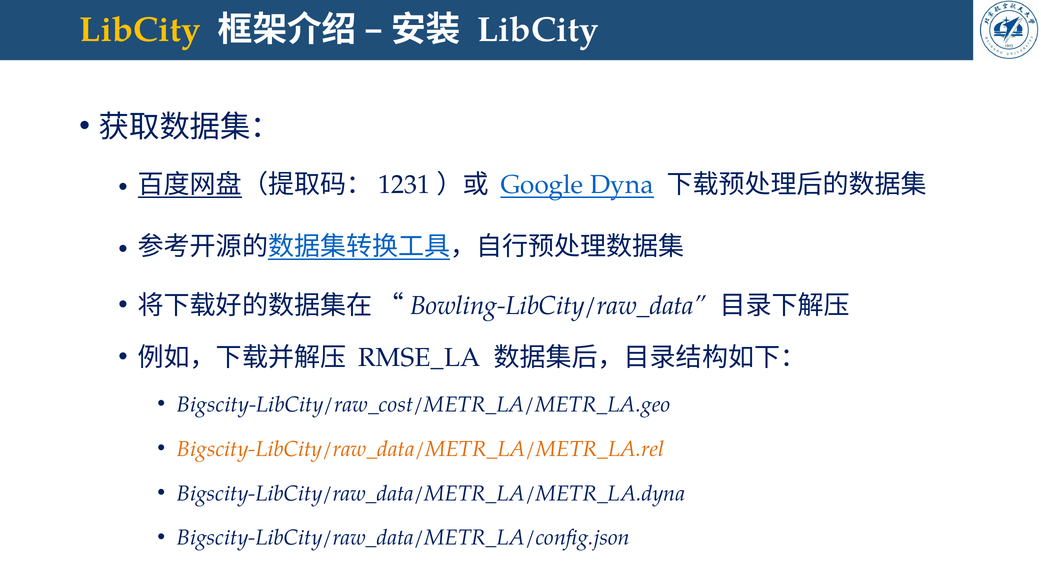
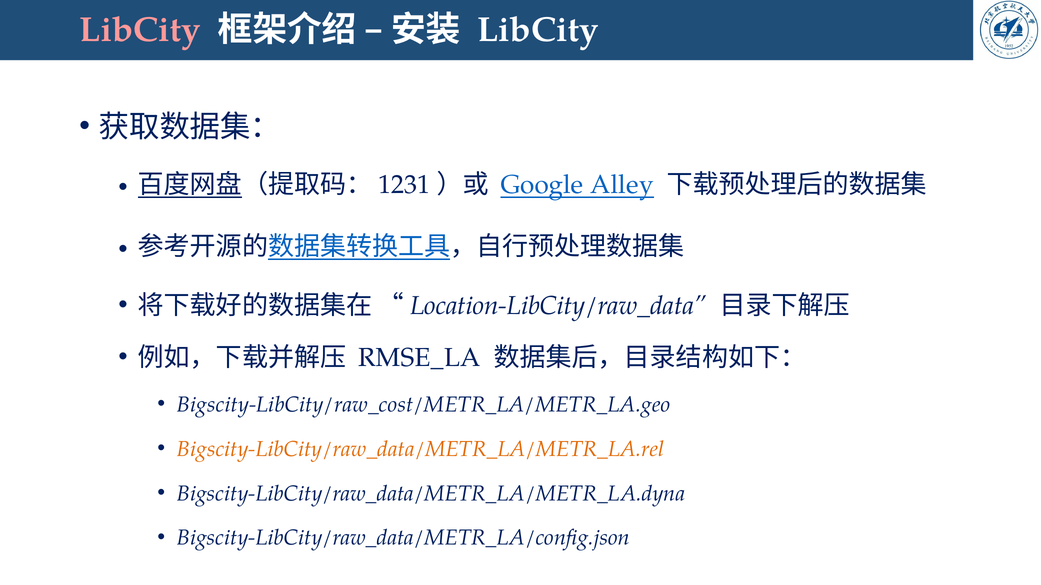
LibCity colour: yellow -> pink (140, 30)
Dyna: Dyna -> Alley (622, 185)
Bowling-LibCity/raw_data: Bowling-LibCity/raw_data -> Location-LibCity/raw_data (559, 306)
